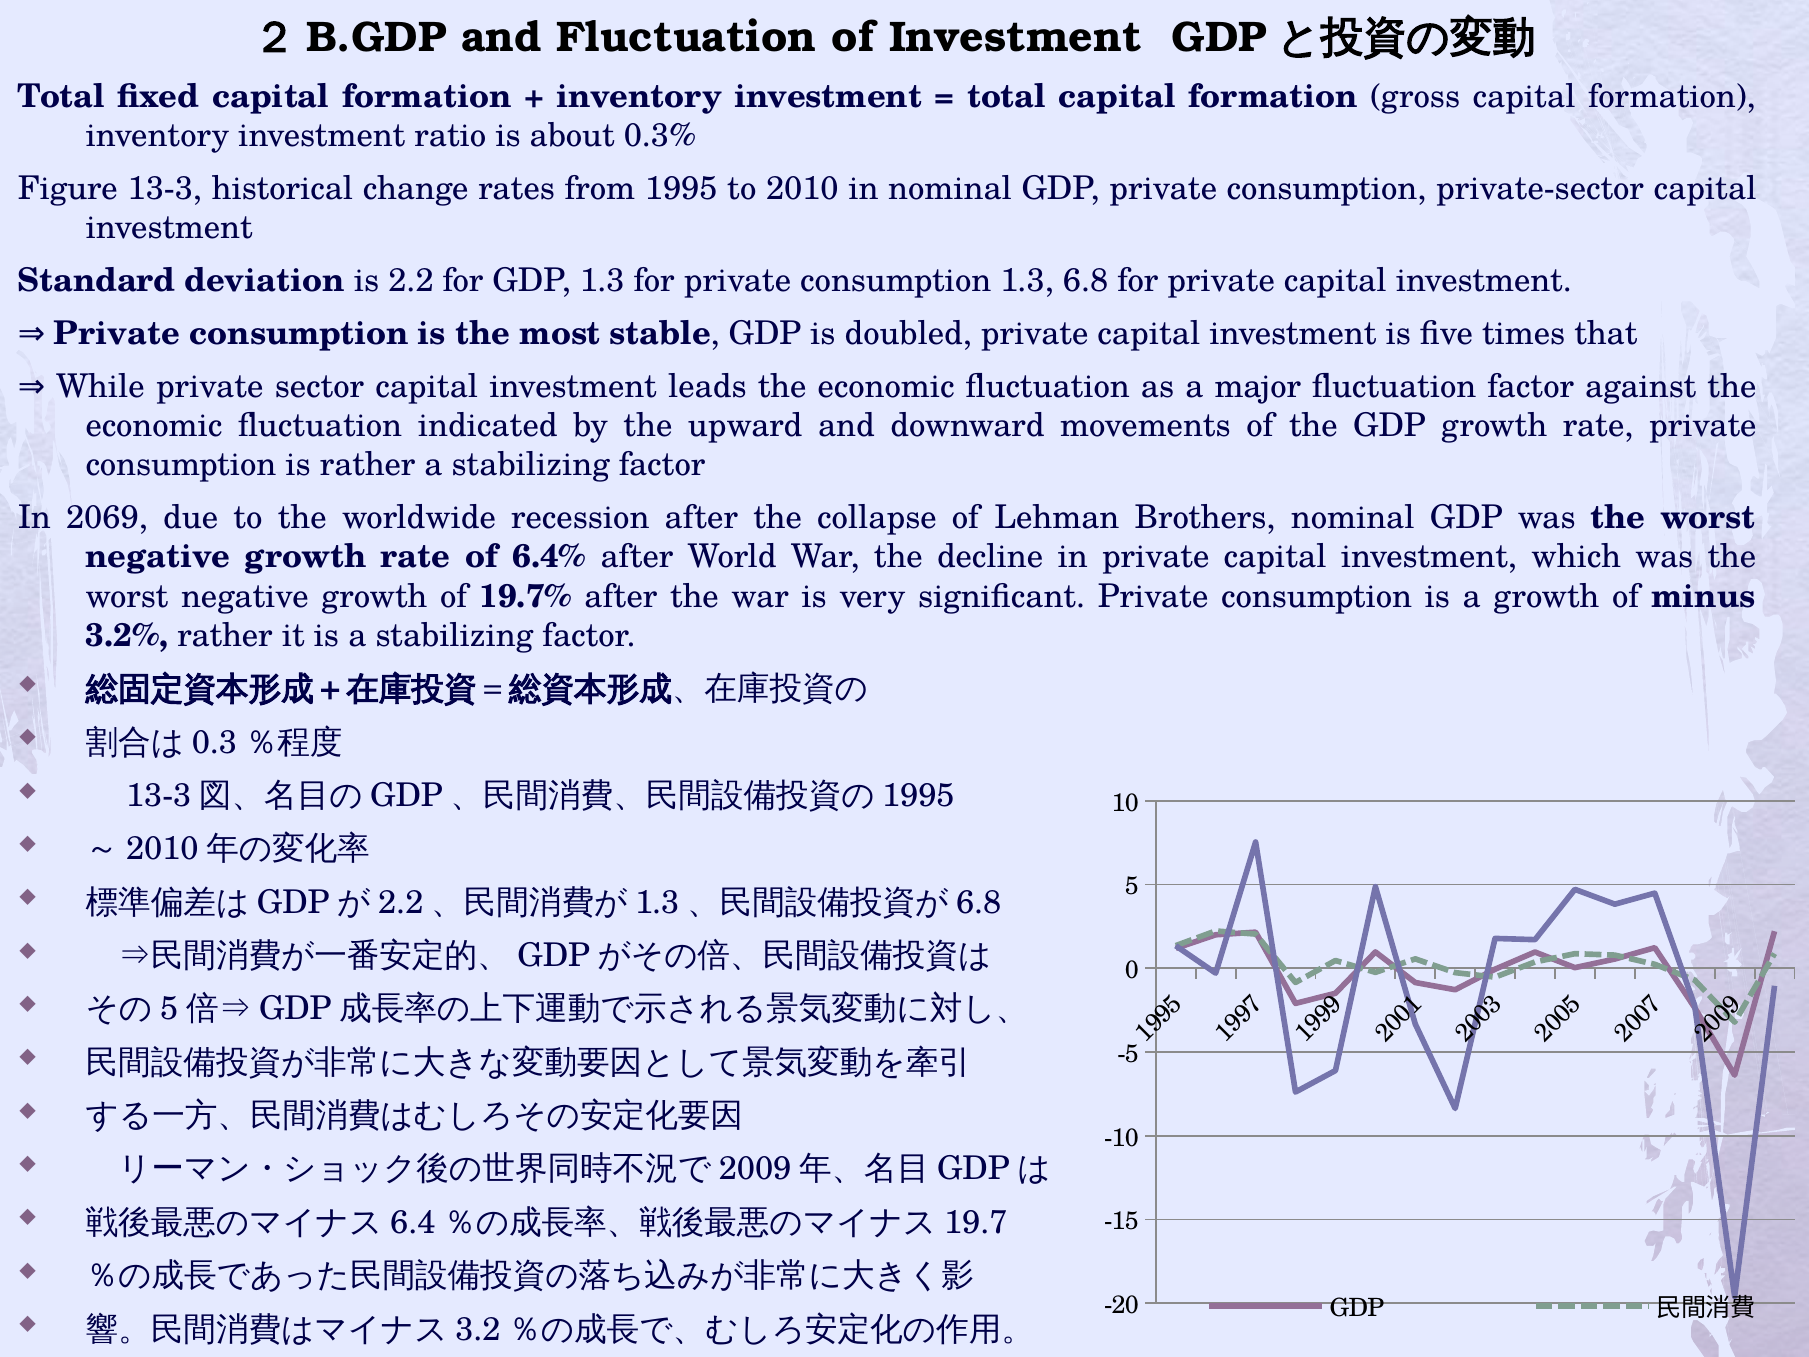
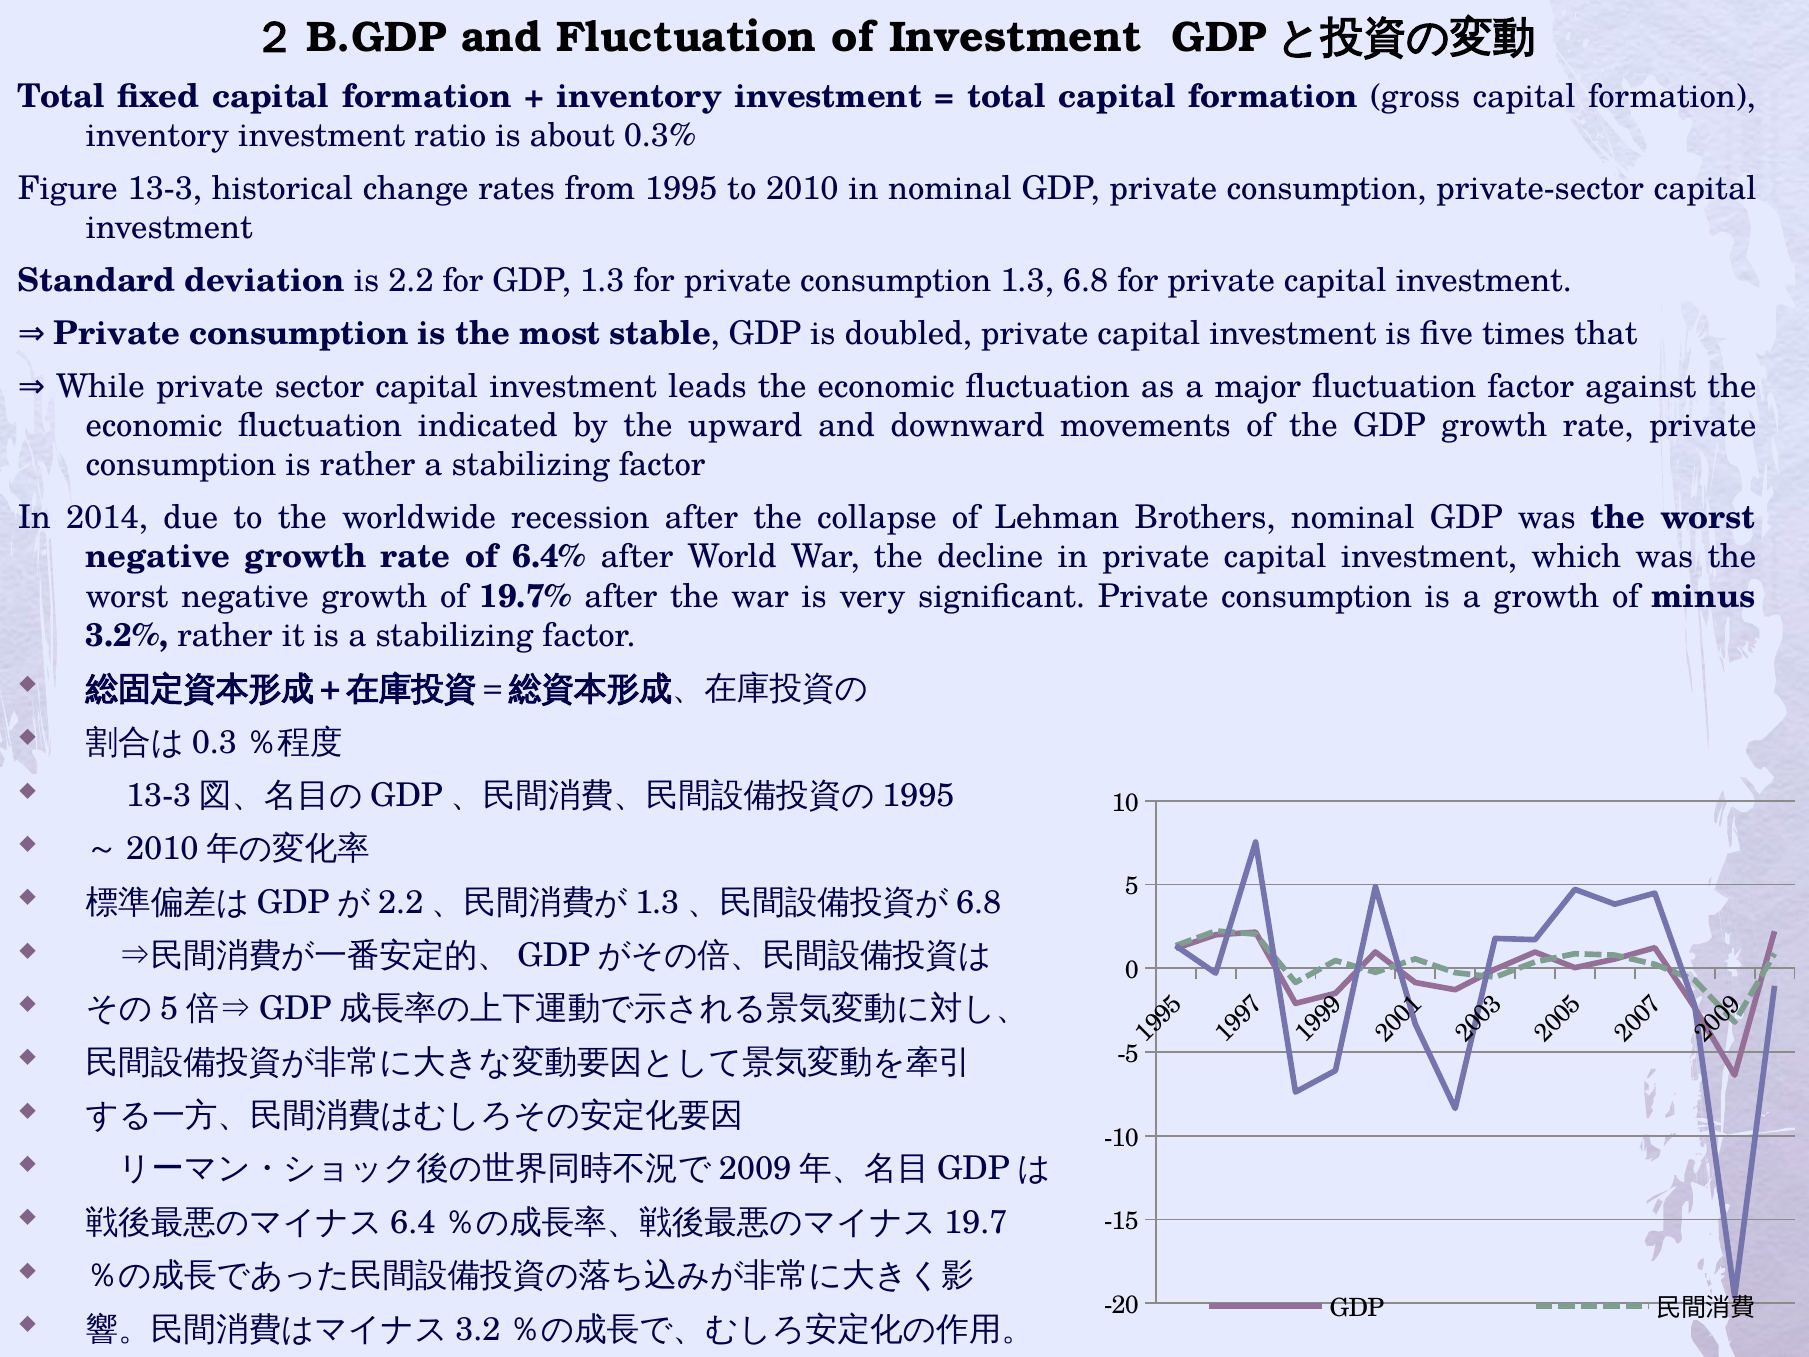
2069: 2069 -> 2014 (107, 518)
